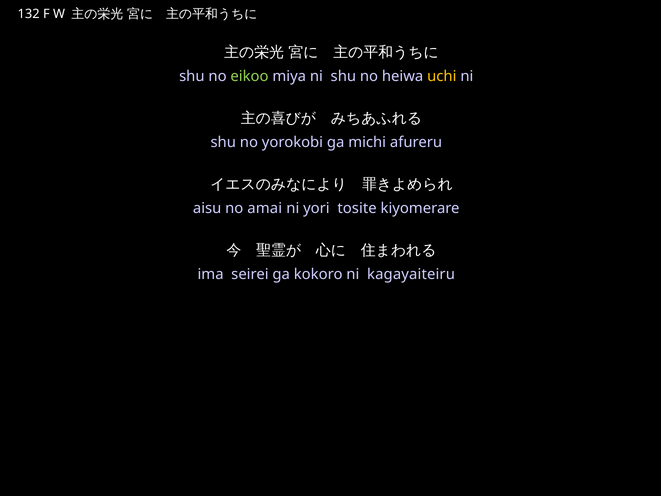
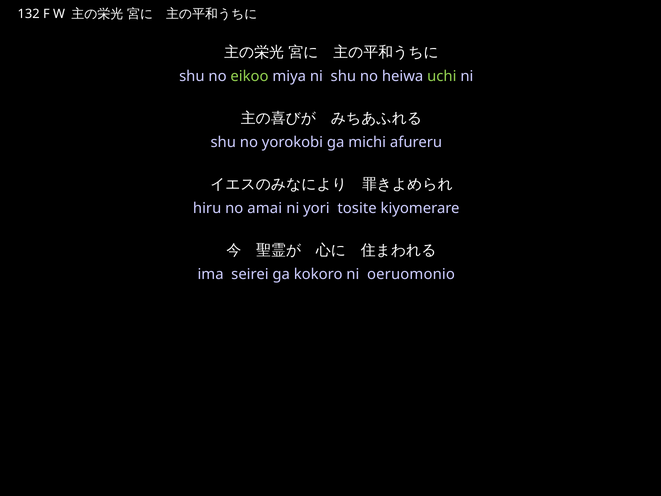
uchi colour: yellow -> light green (442, 76)
aisu: aisu -> hiru (207, 208)
kagayaiteiru: kagayaiteiru -> oeruomonio (411, 274)
